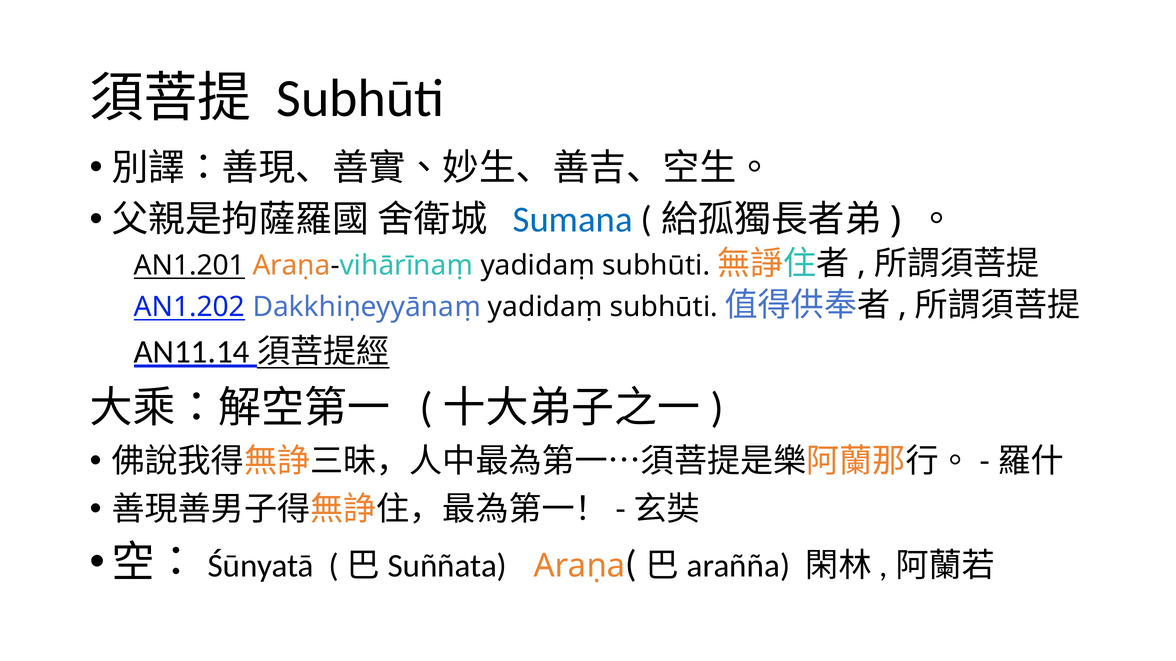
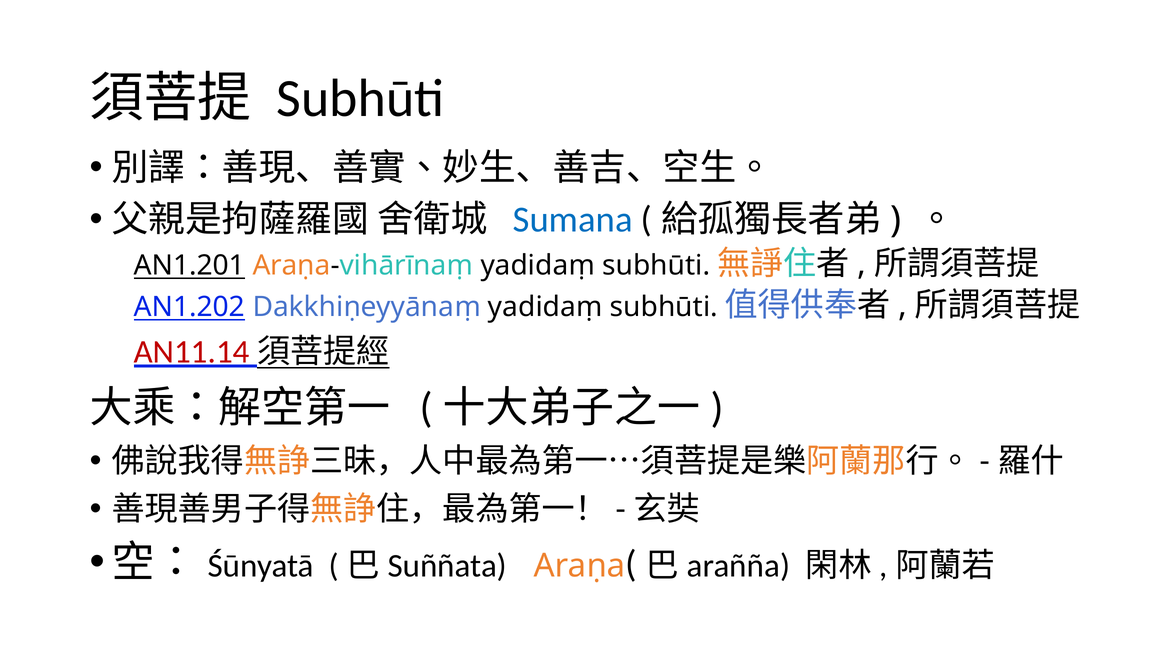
AN11.14 colour: black -> red (192, 352)
